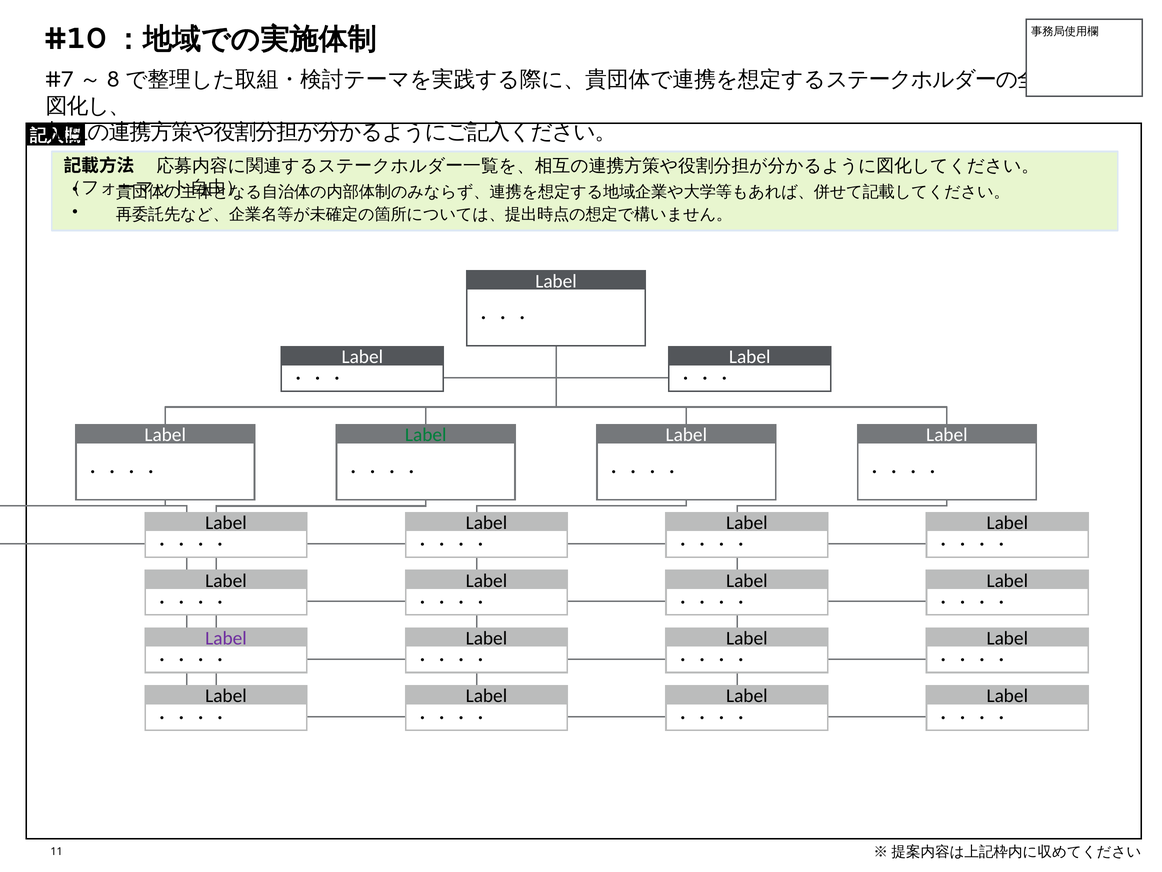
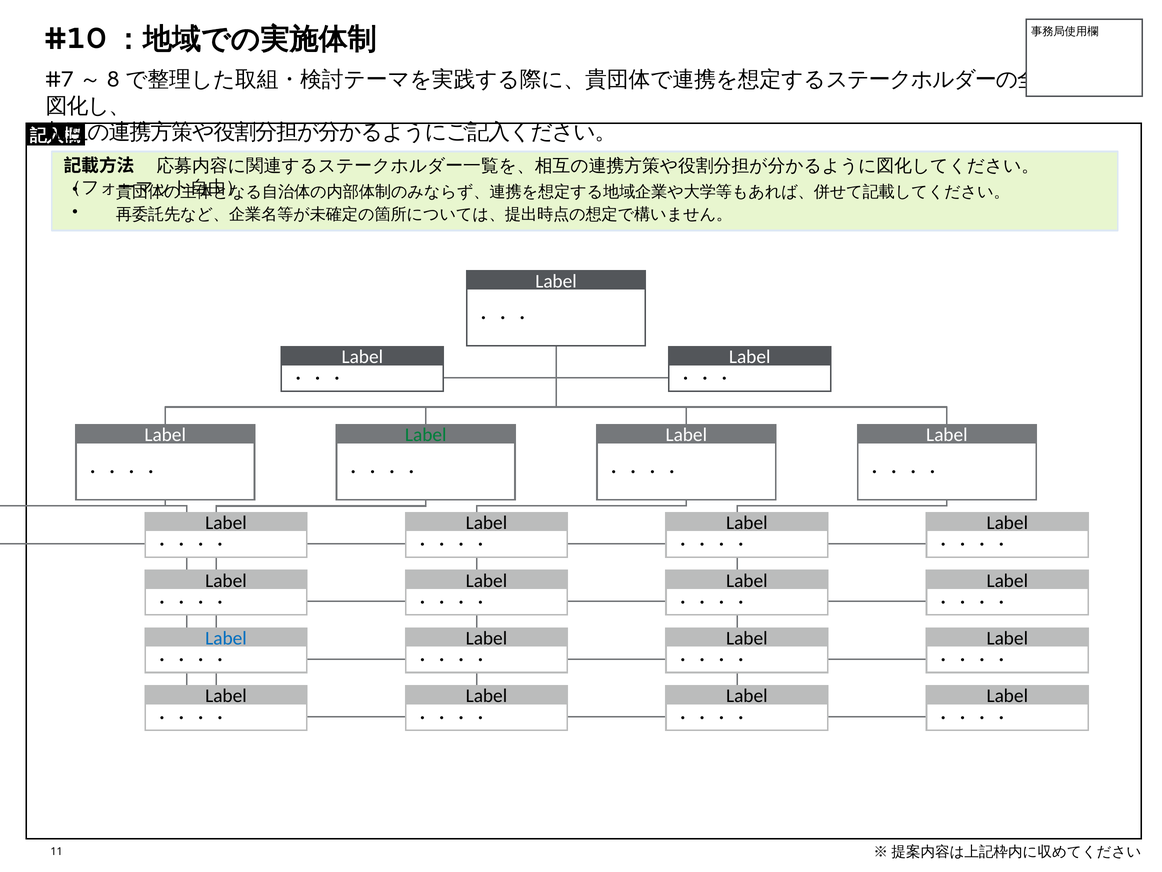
Label colour: purple -> blue (226, 638)
